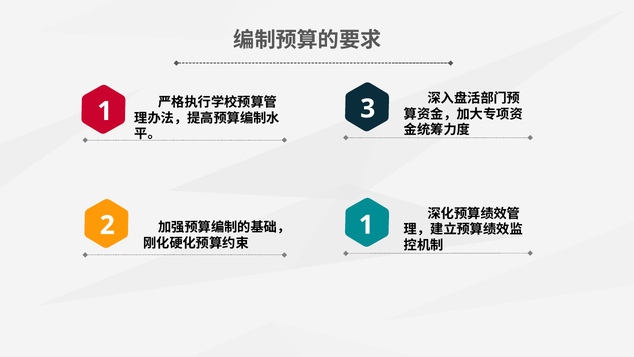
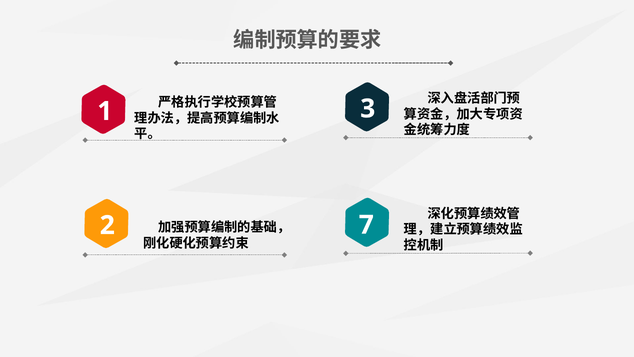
2 1: 1 -> 7 (366, 225)
